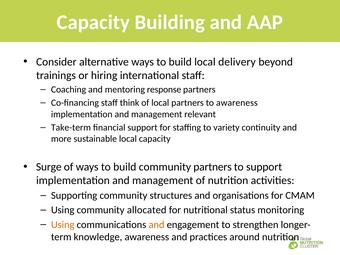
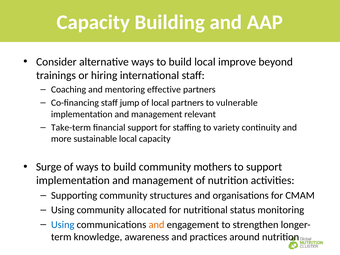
delivery: delivery -> improve (237, 62)
response: response -> effective (164, 90)
think: think -> jump (130, 103)
to awareness: awareness -> vulnerable (237, 103)
community partners: partners -> mothers (213, 167)
Using colour: orange -> blue (63, 225)
